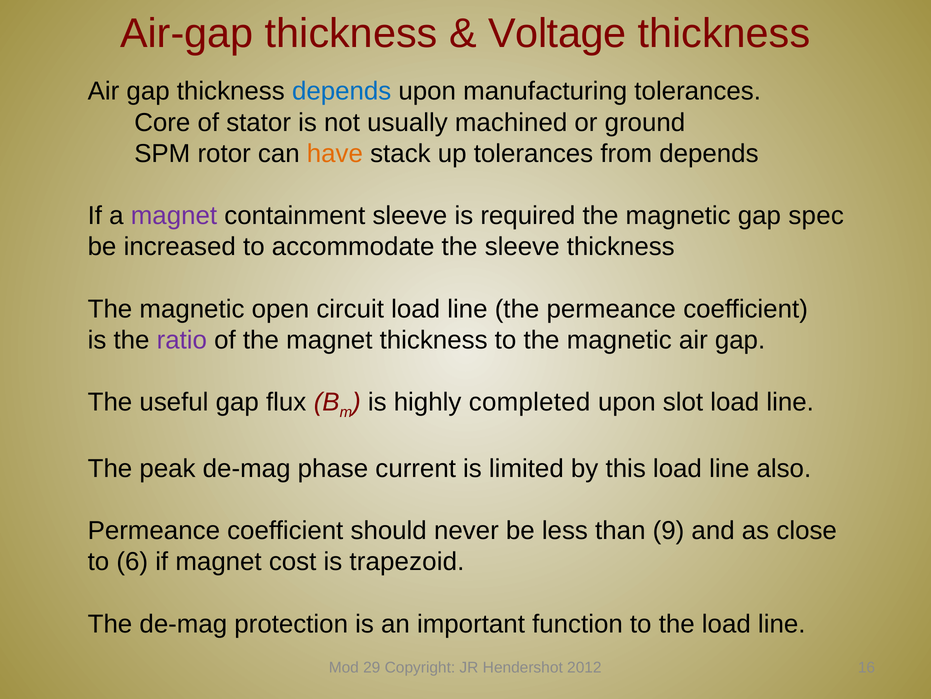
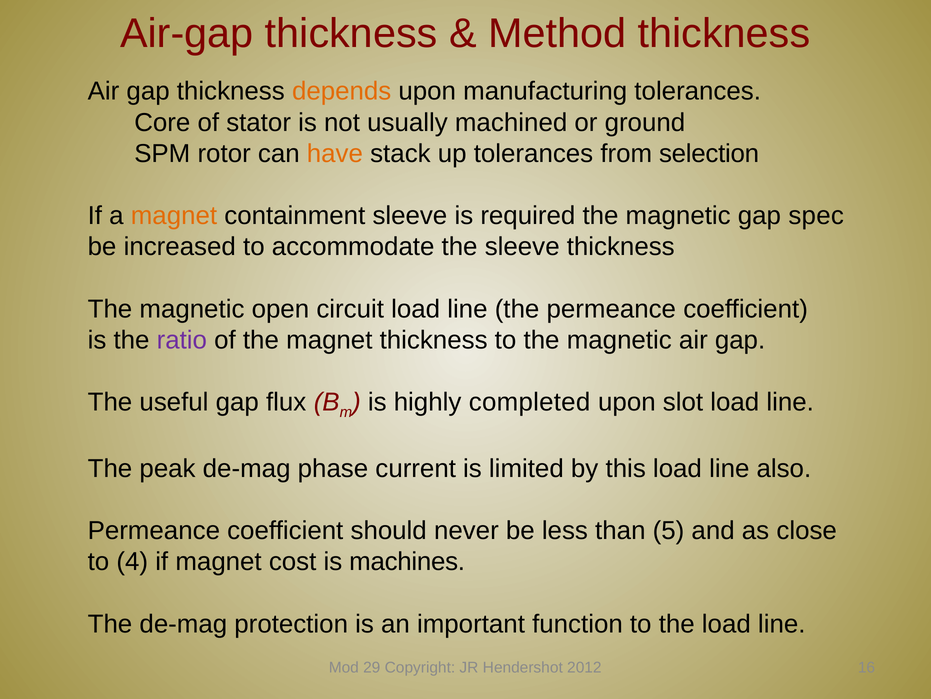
Voltage: Voltage -> Method (557, 34)
depends colour: blue -> orange (342, 91)
from depends: depends -> selection (709, 153)
magnet colour: purple -> orange (174, 216)
9: 9 -> 5 (669, 530)
6: 6 -> 4 (132, 561)
trapezoid: trapezoid -> machines (407, 561)
